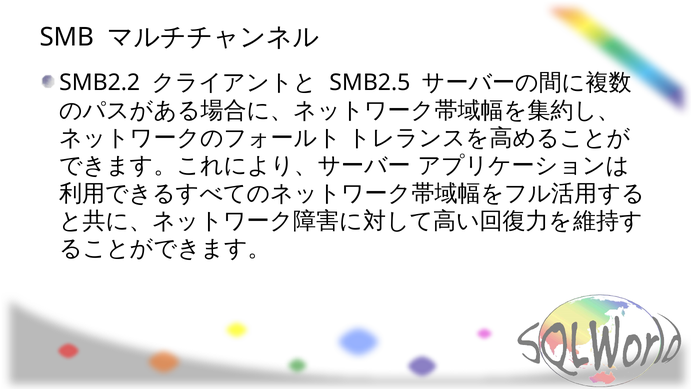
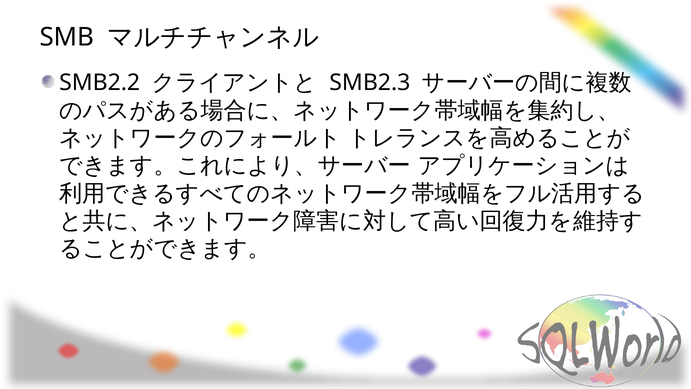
SMB2.5: SMB2.5 -> SMB2.3 (370, 83)
